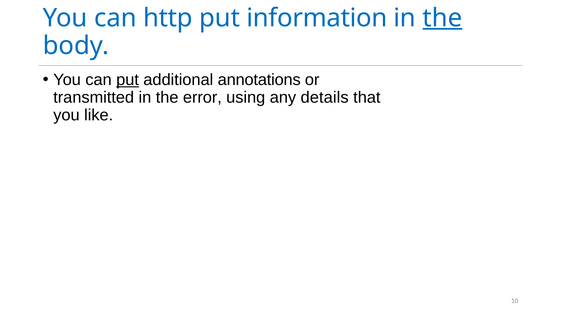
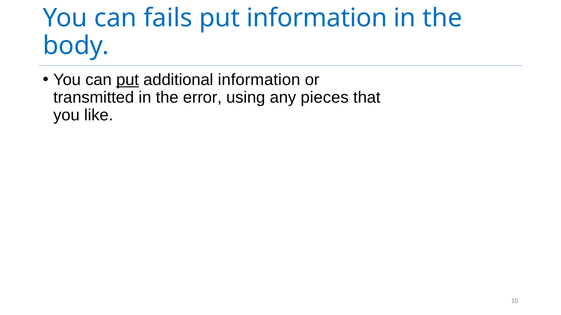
http: http -> fails (168, 18)
the underline: present -> none (442, 18)
additional annotations: annotations -> information (259, 80)
details: details -> pieces (325, 98)
